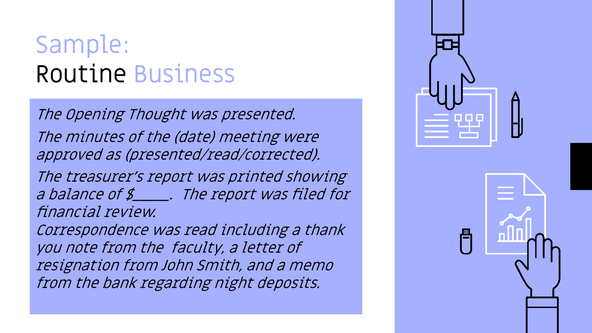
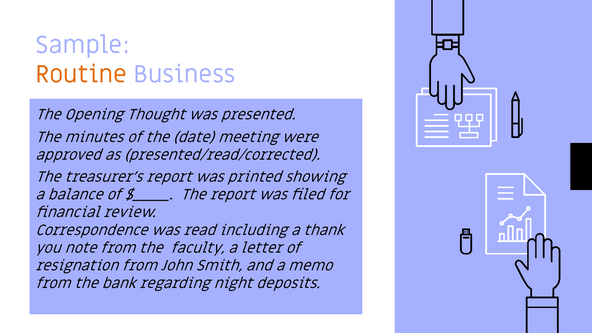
Routine colour: black -> orange (81, 74)
